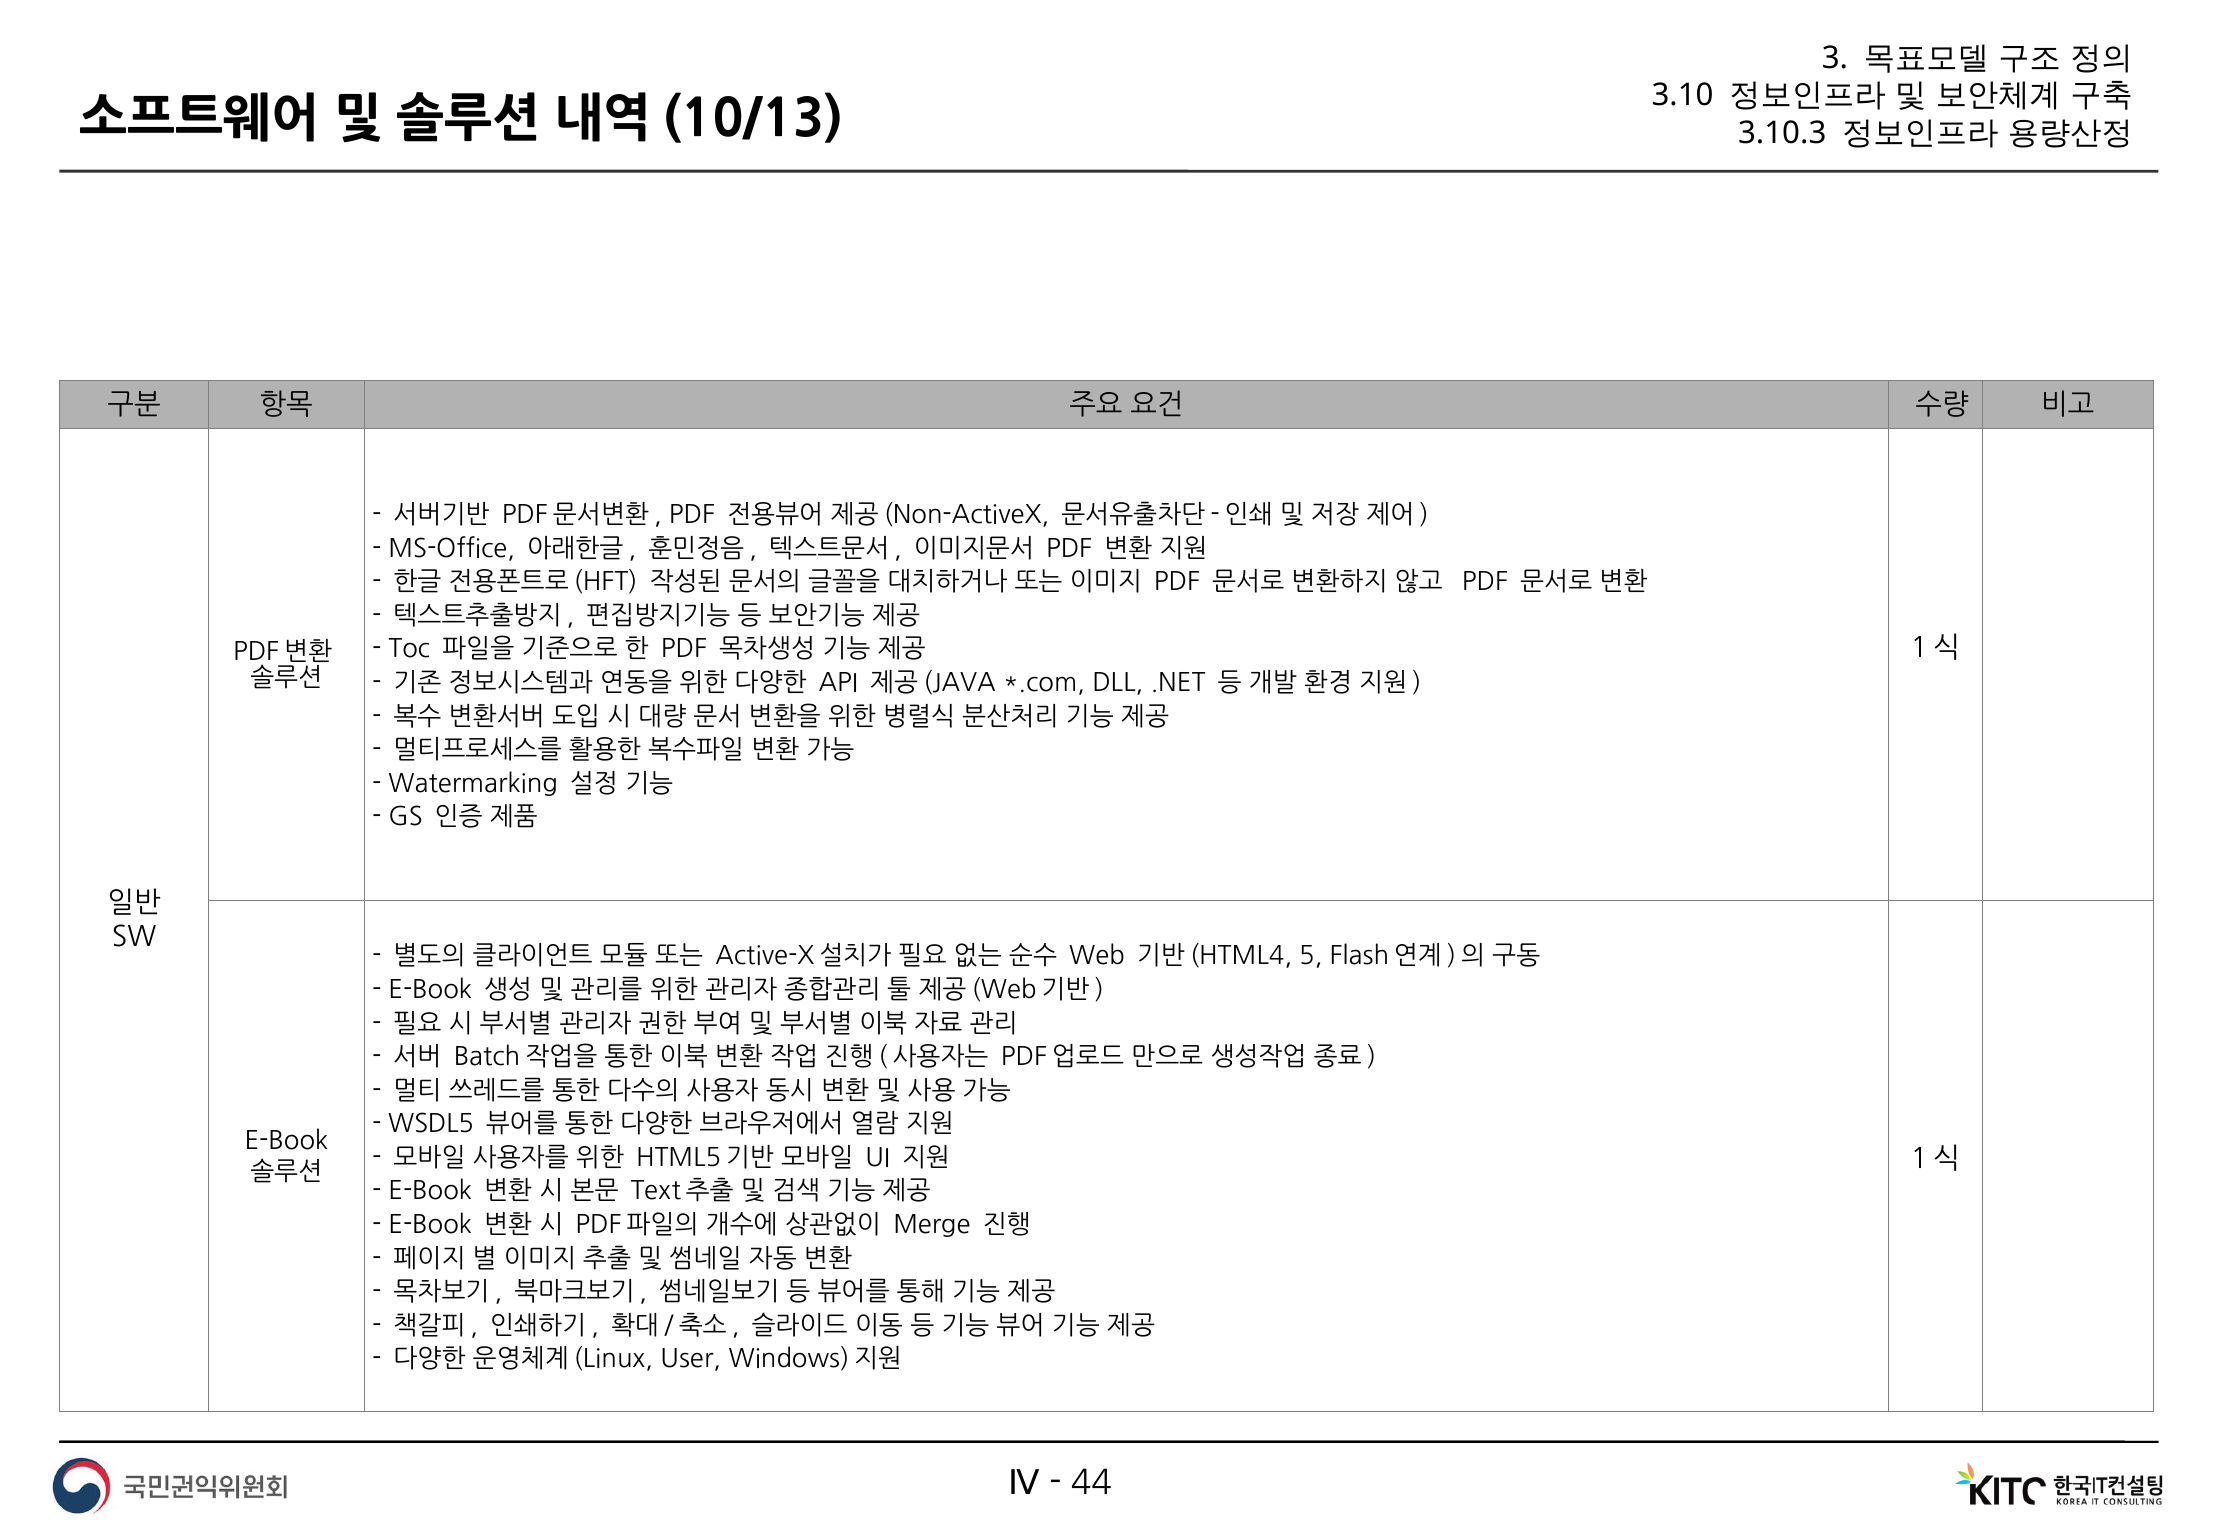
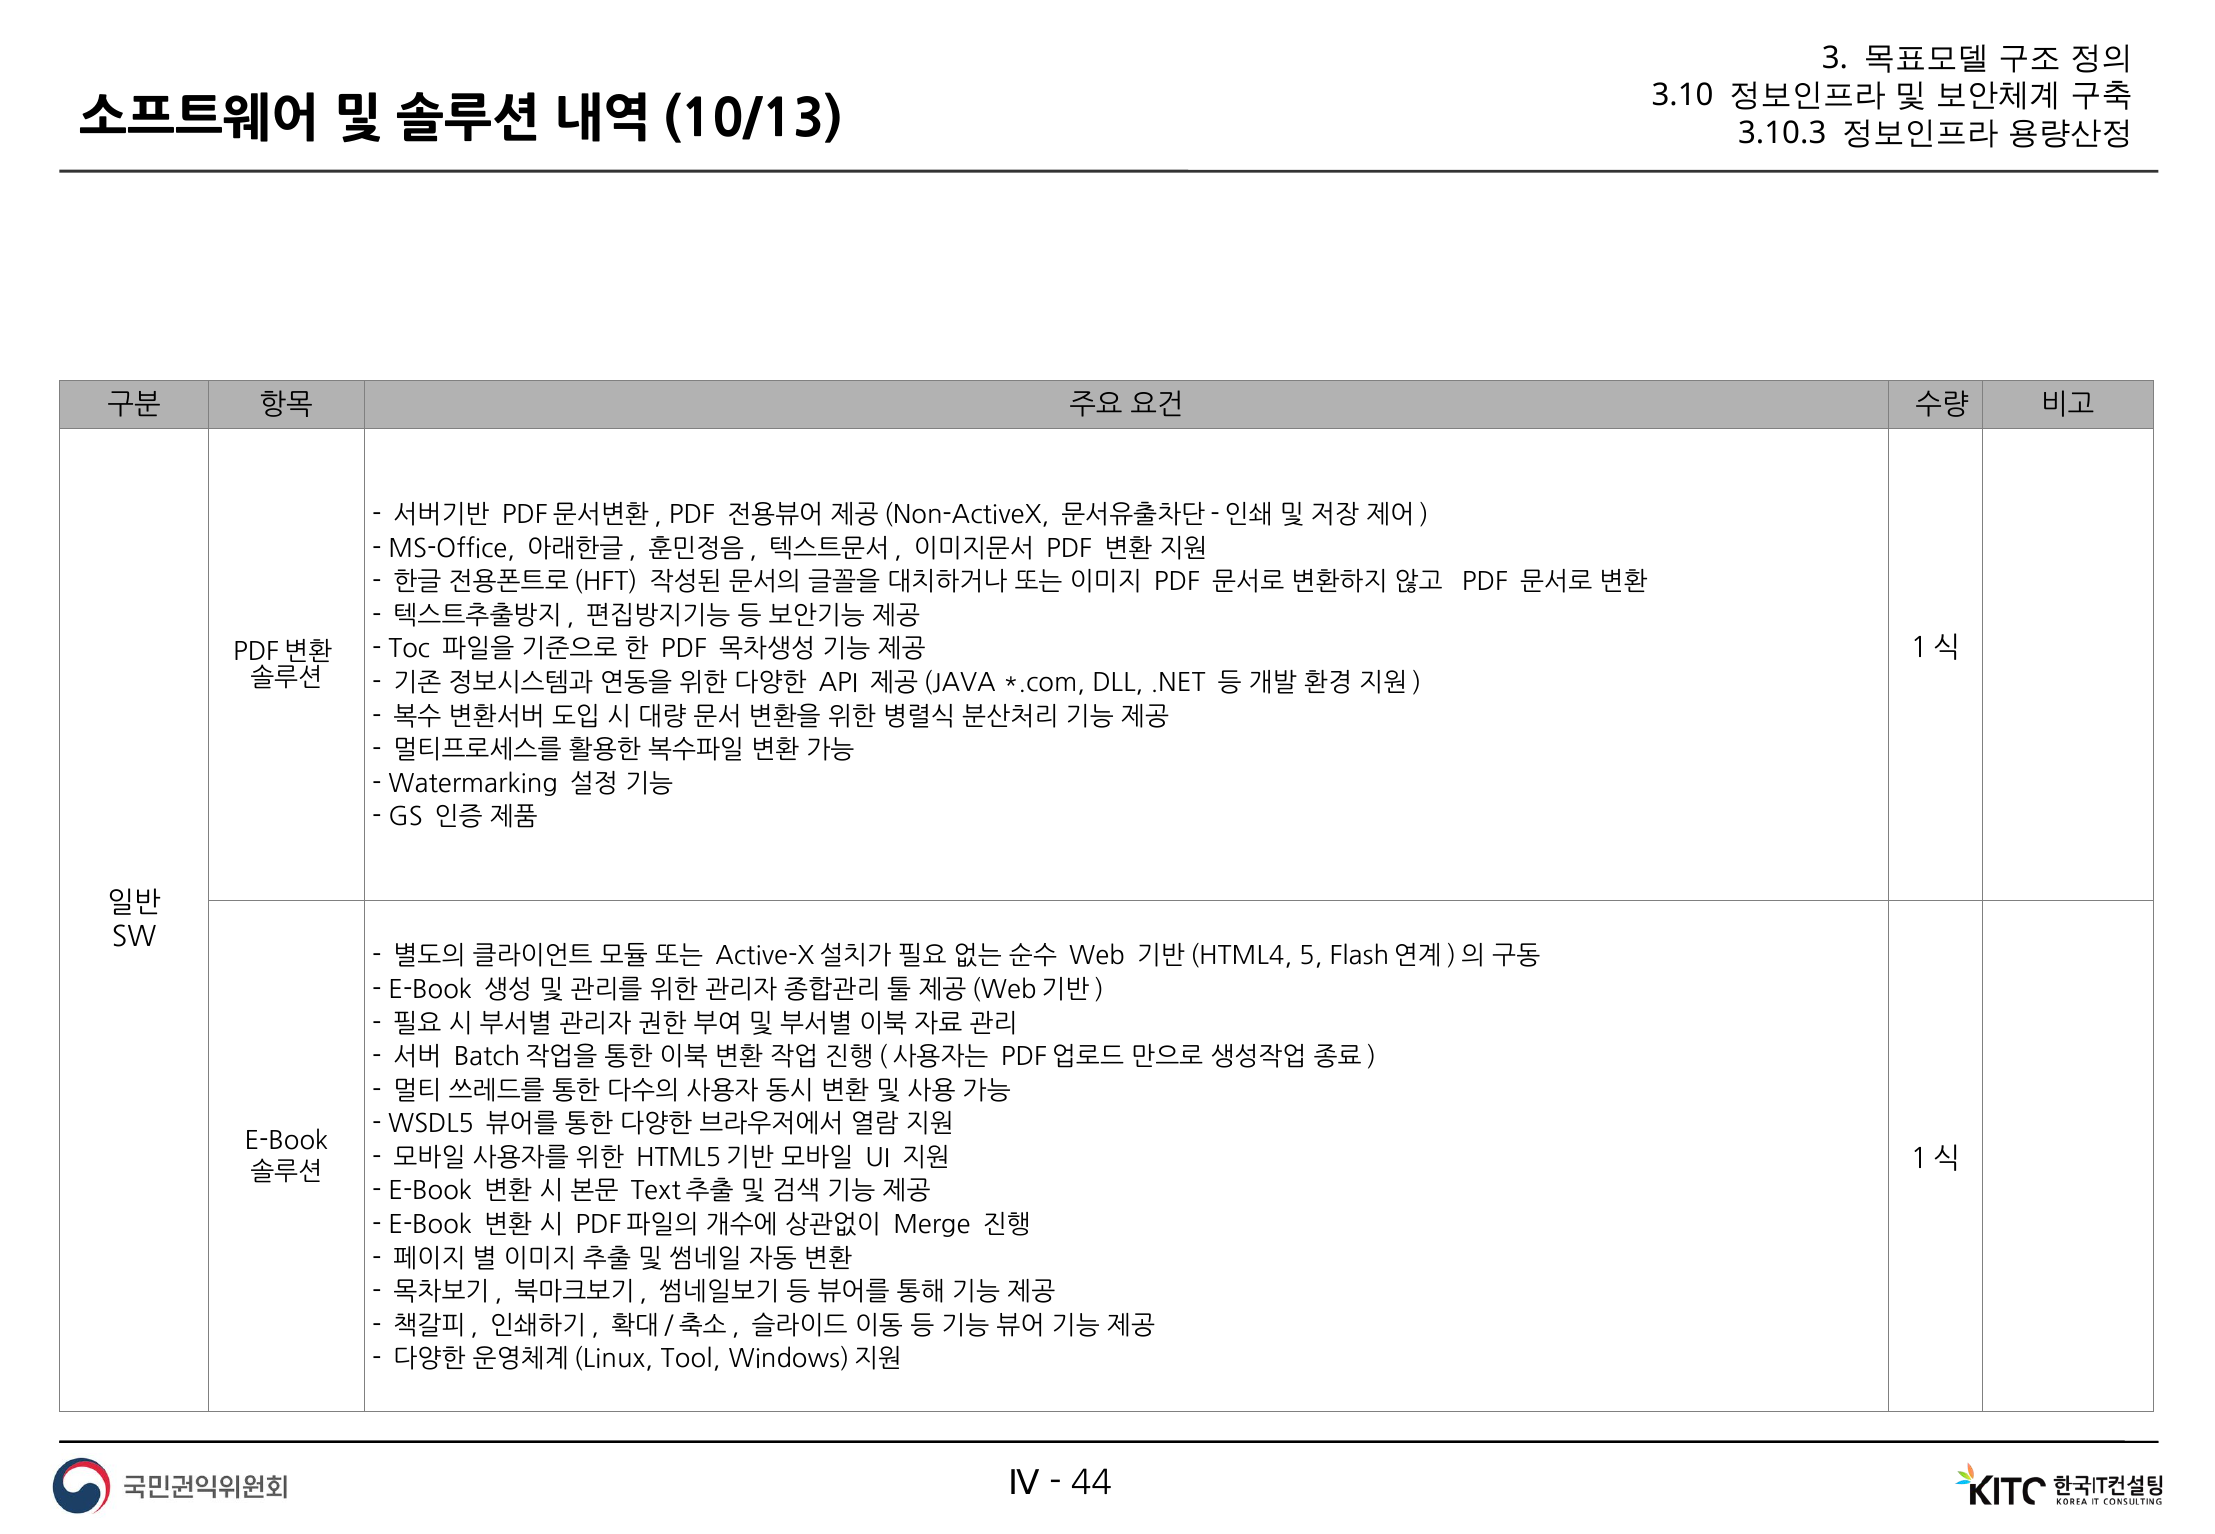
User: User -> Tool (691, 1359)
